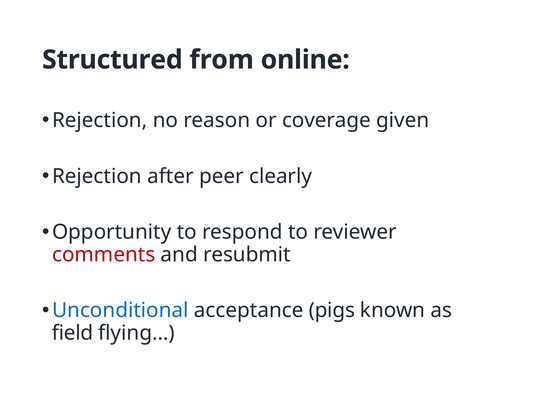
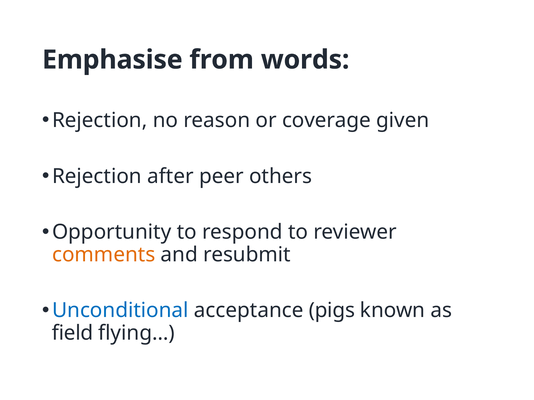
Structured: Structured -> Emphasise (112, 60)
online: online -> words (305, 60)
clearly: clearly -> others (281, 176)
comments colour: red -> orange (104, 255)
